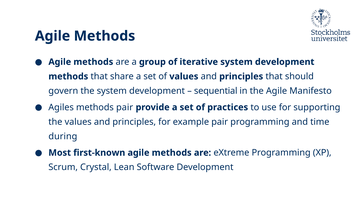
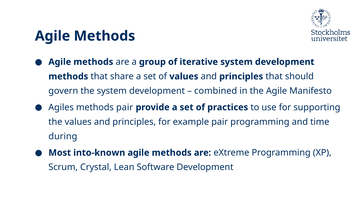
sequential: sequential -> combined (216, 91)
first-known: first-known -> into-known (99, 153)
